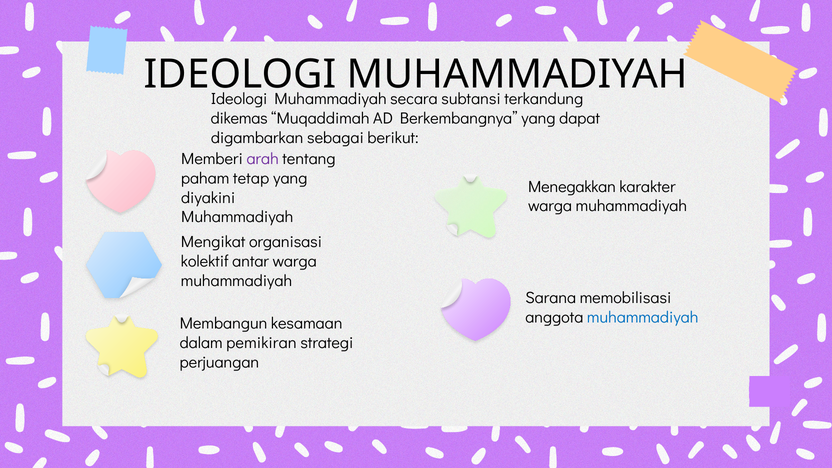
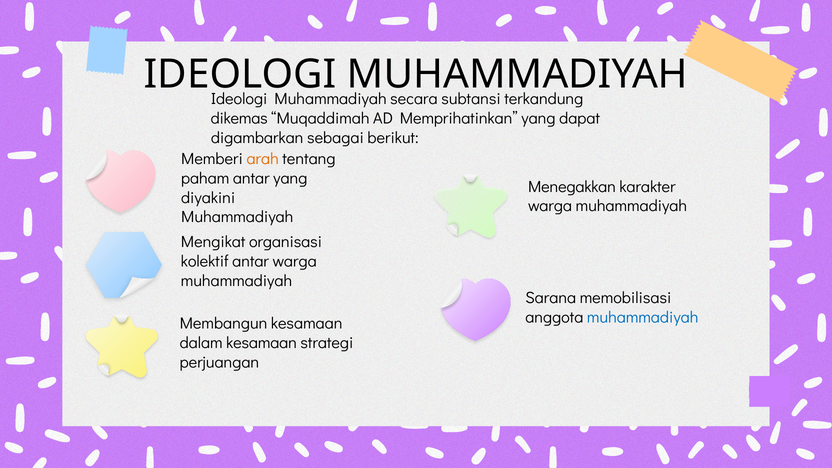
Berkembangnya: Berkembangnya -> Memprihatinkan (459, 118)
arah colour: purple -> orange (263, 159)
tetap: tetap -> antar (251, 178)
pemikiran: pemikiran -> kesamaan (262, 343)
